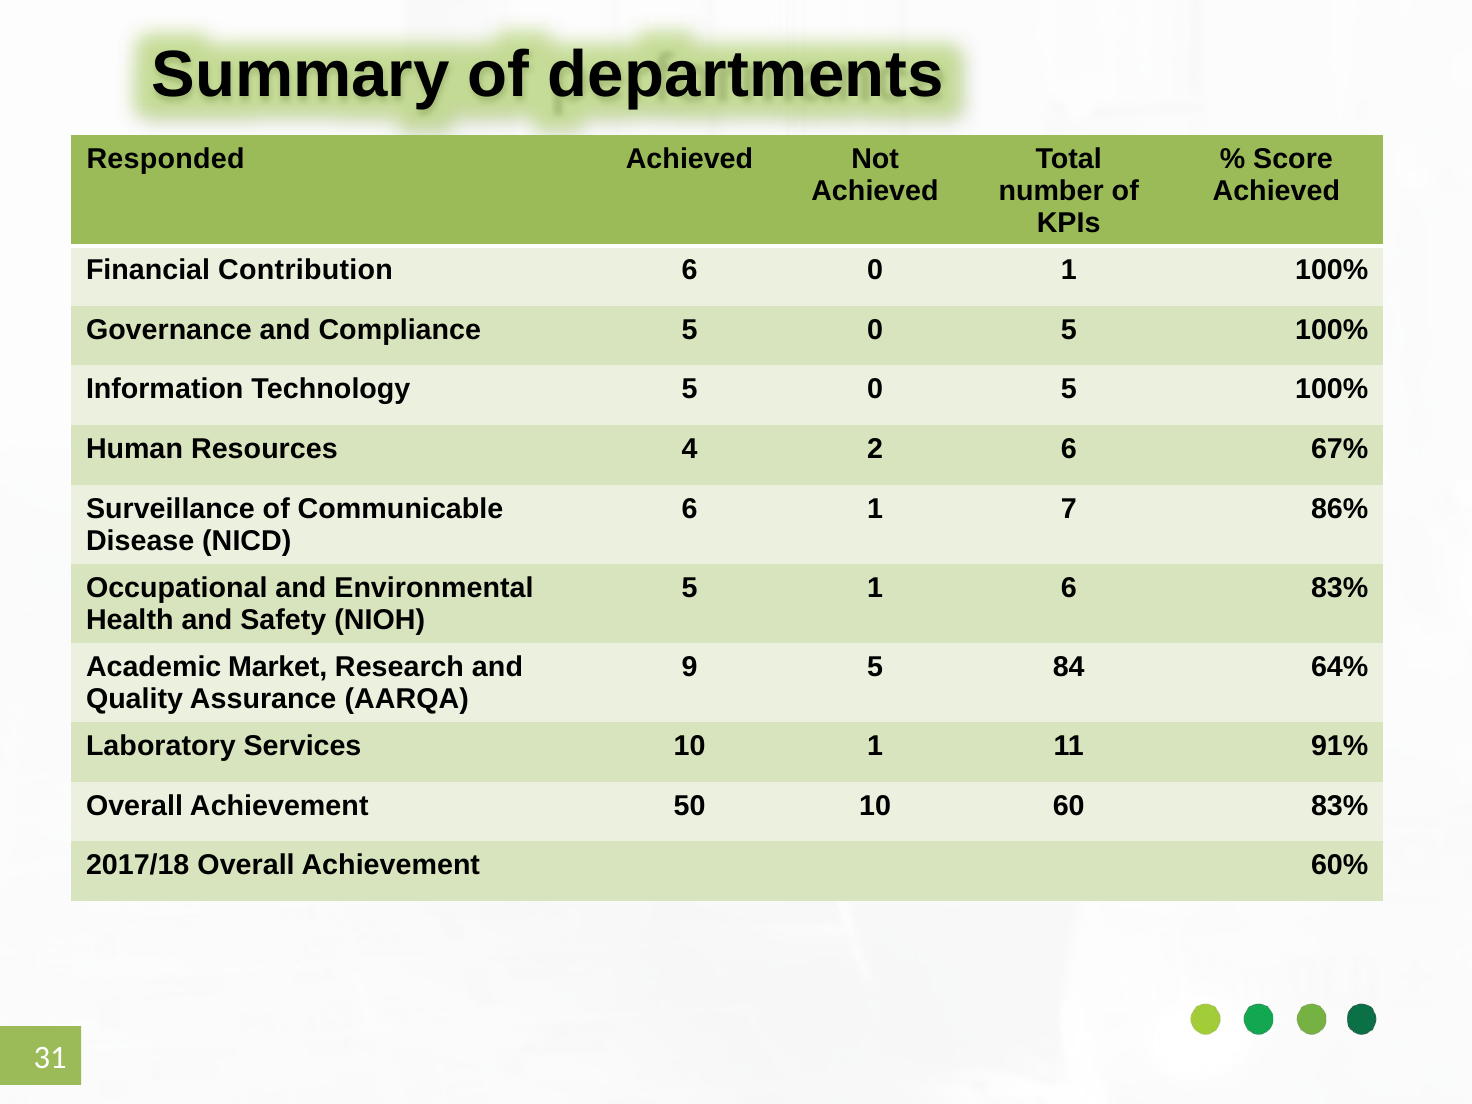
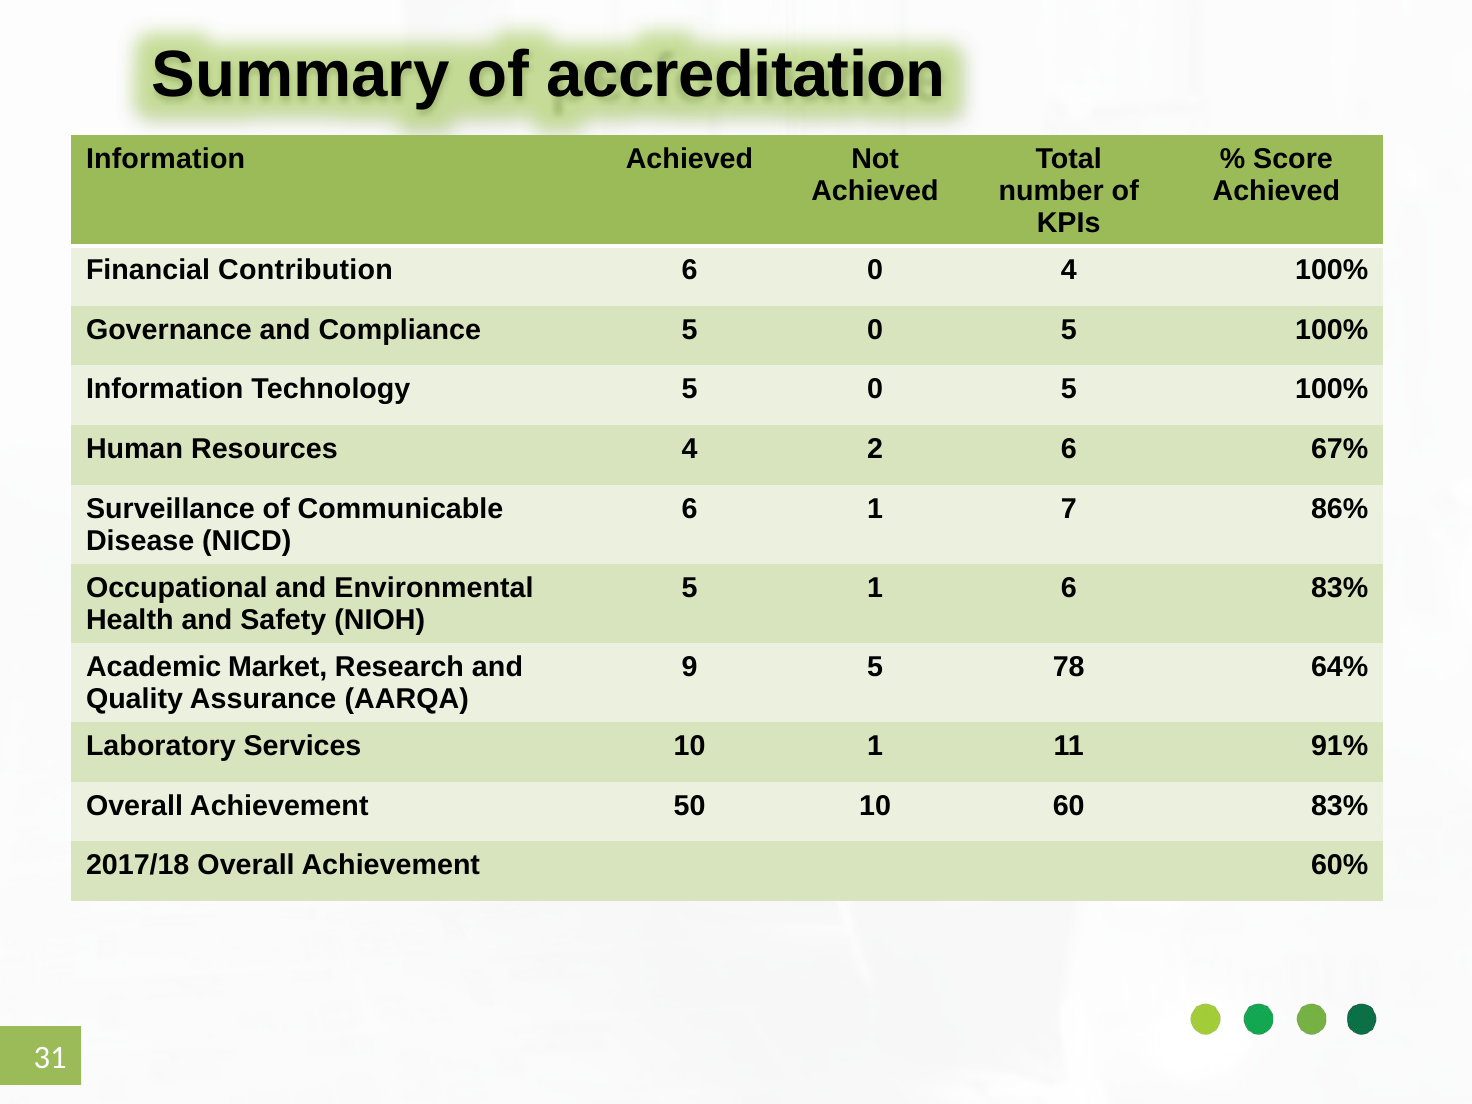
departments: departments -> accreditation (746, 75)
Responded: Responded -> Information (166, 159)
0 1: 1 -> 4 (1069, 270)
84: 84 -> 78 (1069, 667)
